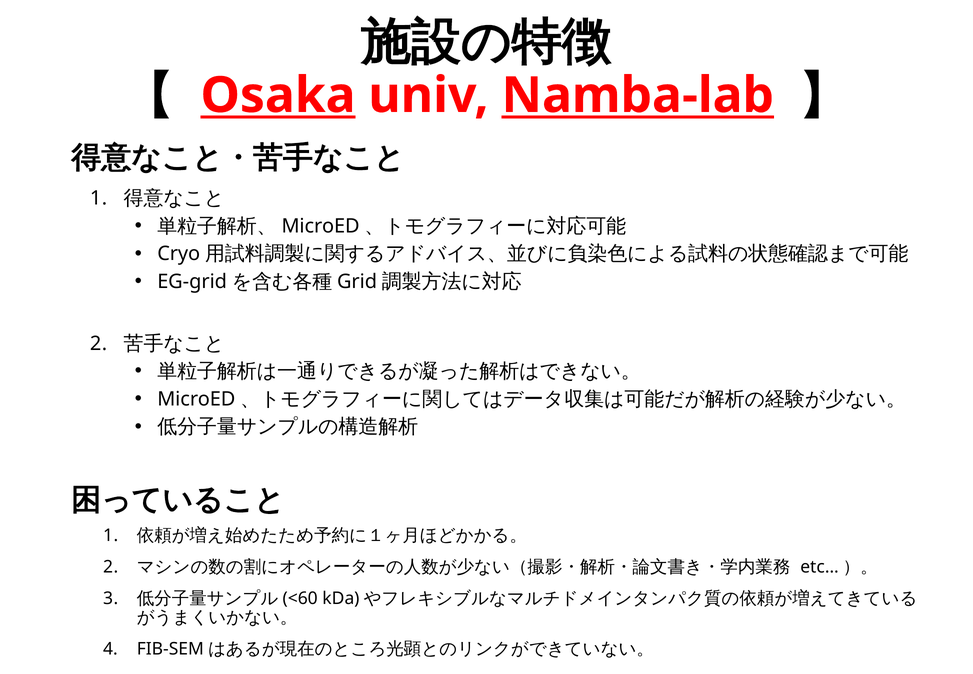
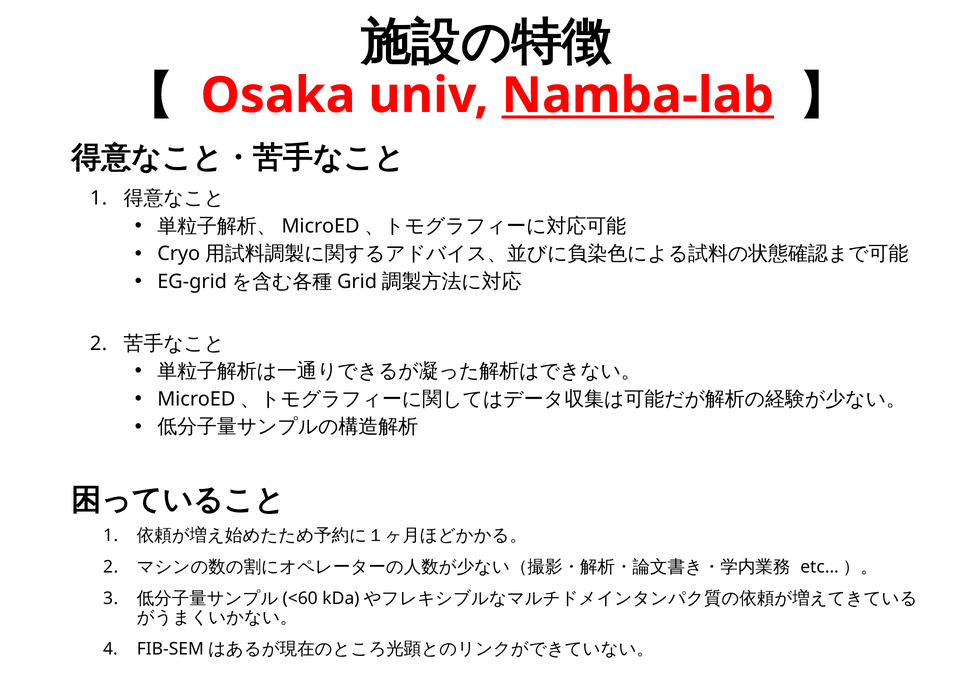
Osaka underline: present -> none (278, 95)
